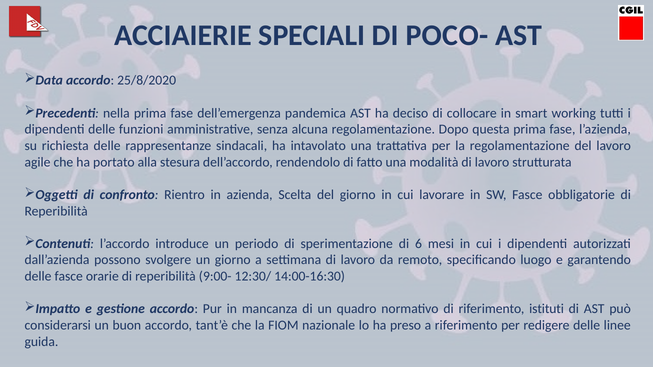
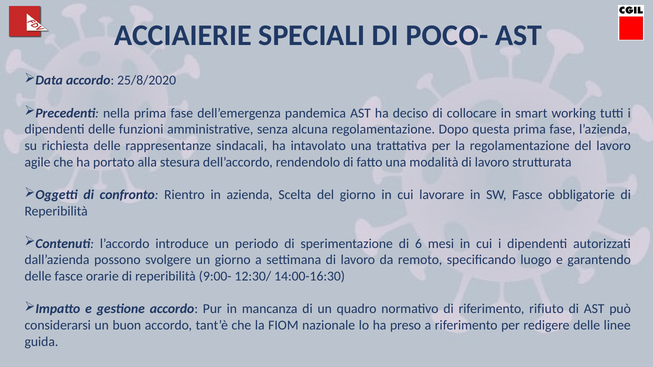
istituti: istituti -> rifiuto (546, 309)
